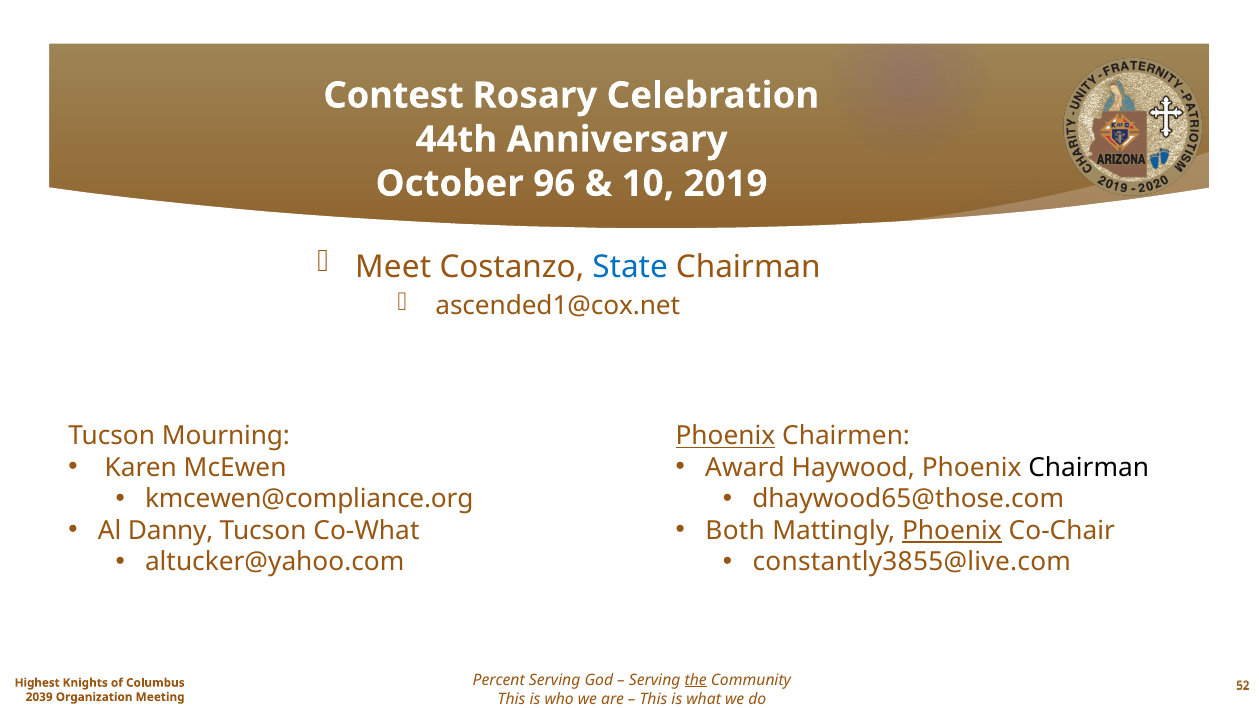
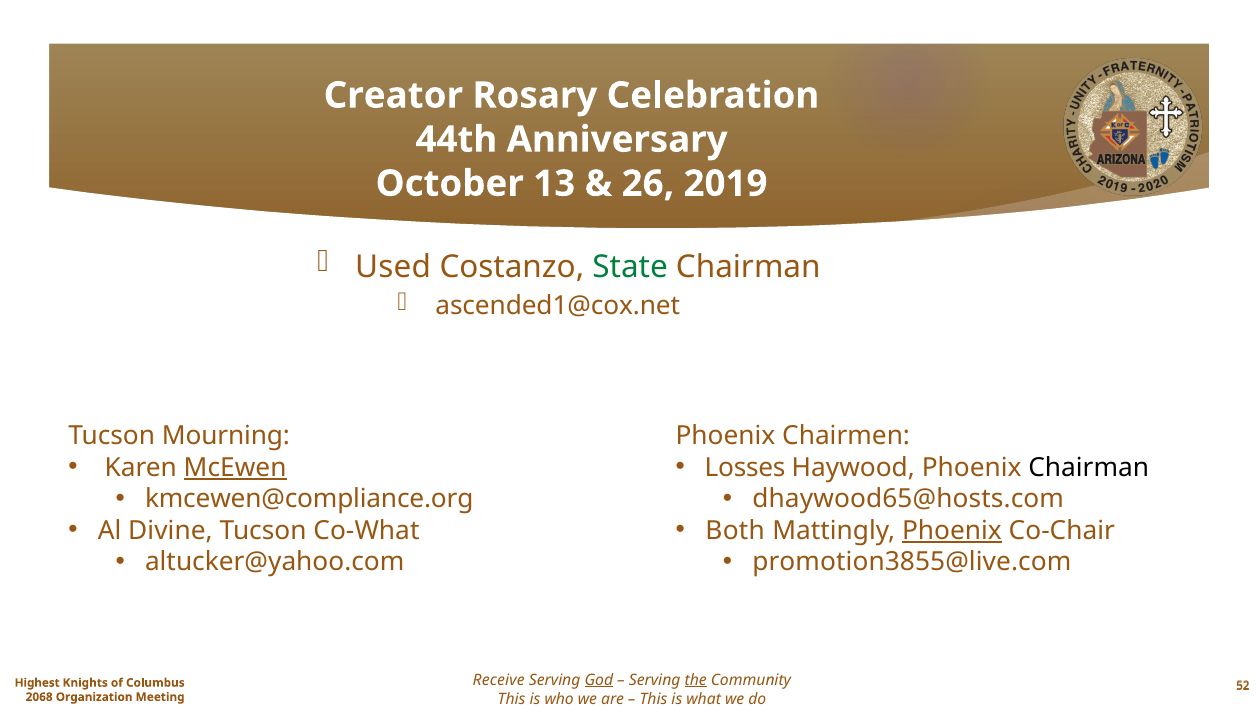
Contest: Contest -> Creator (393, 96)
96: 96 -> 13 (554, 184)
10: 10 -> 26 (648, 184)
Meet: Meet -> Used (393, 267)
State colour: blue -> green (630, 267)
Phoenix underline: present -> none (725, 436)
McEwen underline: none -> present (235, 468)
Award: Award -> Losses (745, 468)
dhaywood65@those.com: dhaywood65@those.com -> dhaywood65@hosts.com (908, 499)
Danny: Danny -> Divine (170, 531)
constantly3855@live.com: constantly3855@live.com -> promotion3855@live.com (912, 562)
Percent: Percent -> Receive (499, 680)
God underline: none -> present (599, 680)
2039: 2039 -> 2068 (39, 697)
